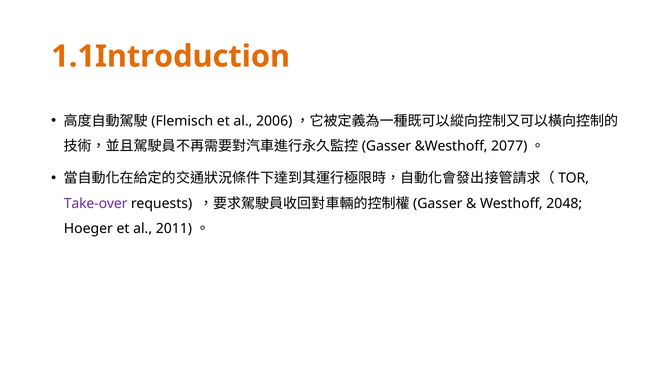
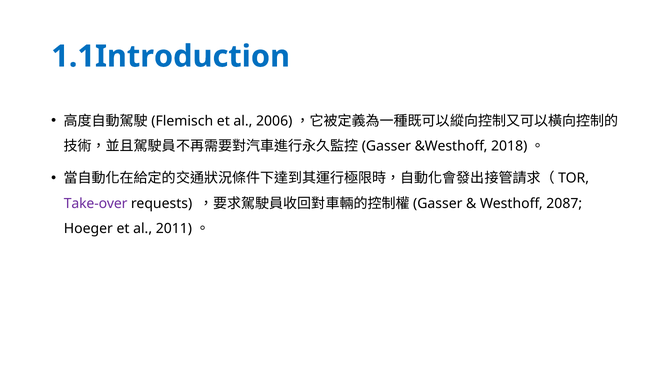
1.1Introduction colour: orange -> blue (171, 56)
2077: 2077 -> 2018 (509, 146)
2048: 2048 -> 2087 (564, 204)
